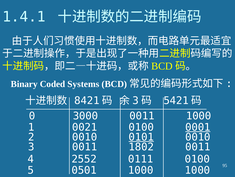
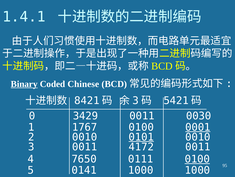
Binary underline: none -> present (24, 84)
Systems: Systems -> Chinese (83, 84)
3000: 3000 -> 3429 (85, 115)
0011 1000: 1000 -> 0030 (199, 115)
0021: 0021 -> 1767 (85, 127)
1802: 1802 -> 4172 (141, 146)
2552: 2552 -> 7650 (84, 158)
0100 underline: none -> present (197, 158)
0501: 0501 -> 0141 (84, 170)
